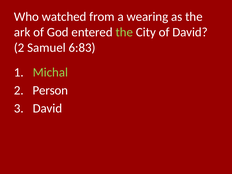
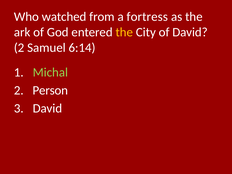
wearing: wearing -> fortress (147, 17)
the colour: light green -> yellow (124, 32)
6:83: 6:83 -> 6:14 (82, 48)
